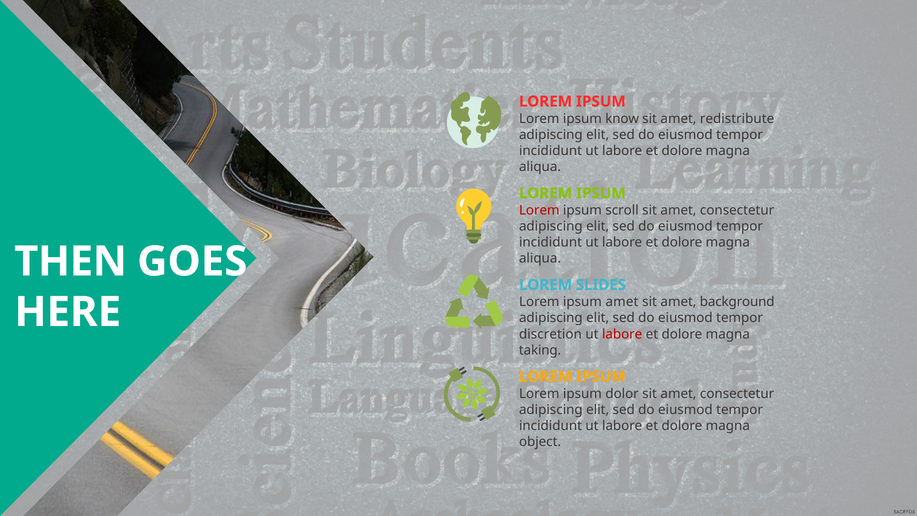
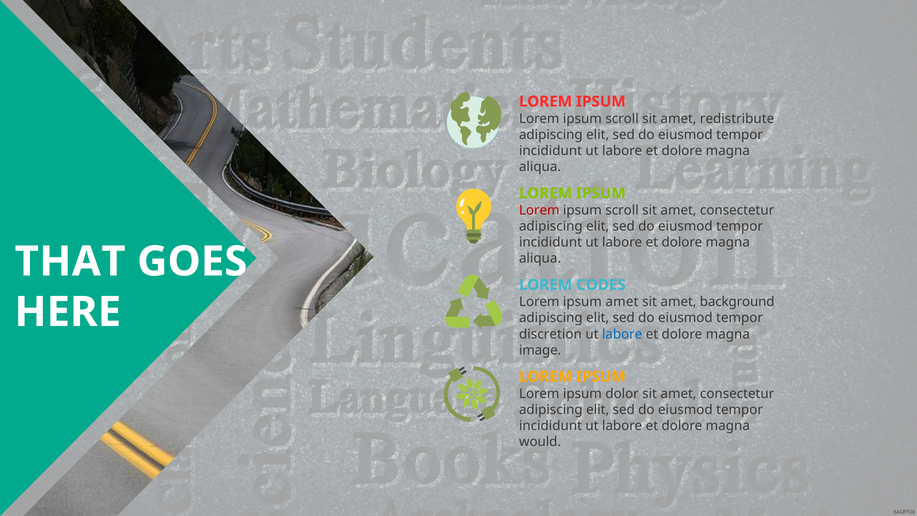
know: know -> scroll (622, 119)
THEN: THEN -> THAT (70, 262)
SLIDES: SLIDES -> CODES (601, 285)
labore colour: red -> blue (622, 334)
taking: taking -> image (540, 350)
object: object -> would (540, 442)
